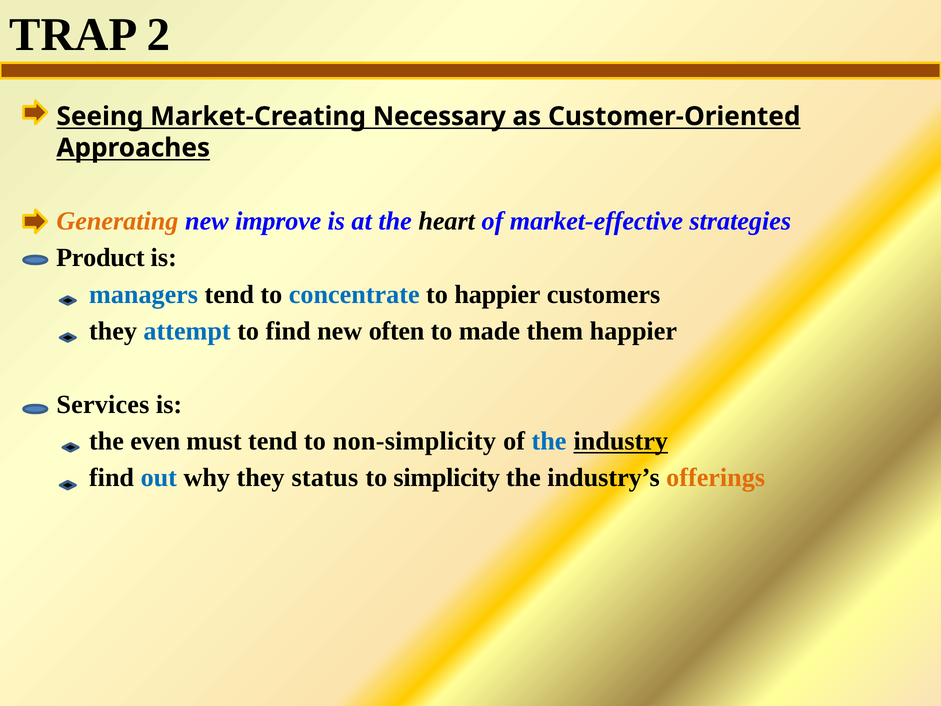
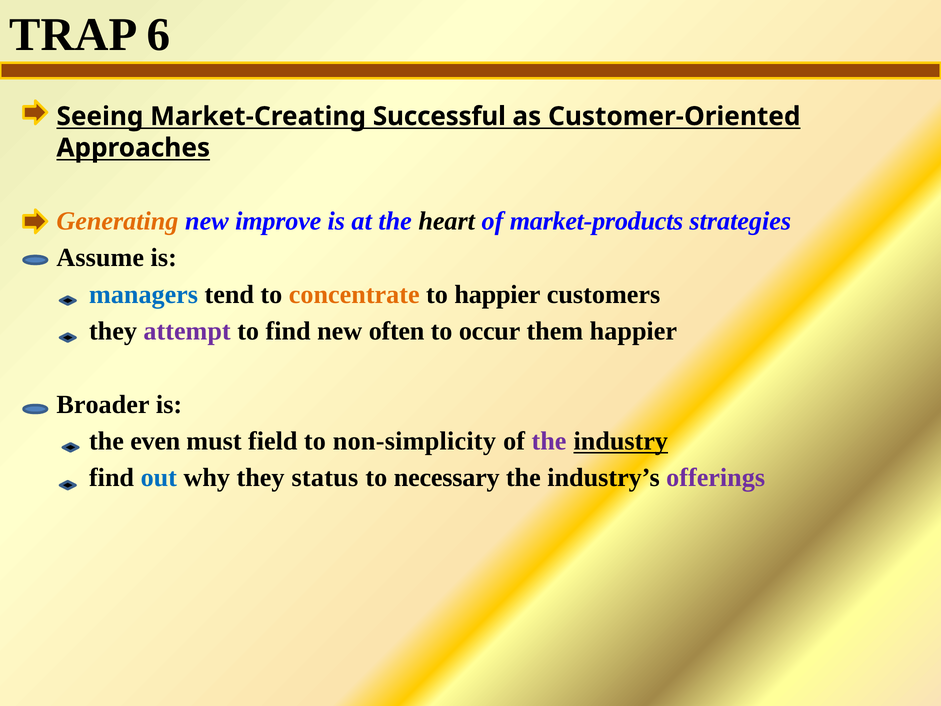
2: 2 -> 6 (158, 35)
Necessary: Necessary -> Successful (439, 116)
market-effective: market-effective -> market-products (597, 221)
Product: Product -> Assume (100, 258)
concentrate colour: blue -> orange (354, 294)
attempt colour: blue -> purple (187, 331)
made: made -> occur (490, 331)
Services: Services -> Broader (103, 404)
must tend: tend -> field (273, 441)
the colour: blue -> purple (549, 441)
simplicity: simplicity -> necessary (447, 478)
offerings colour: orange -> purple (716, 478)
